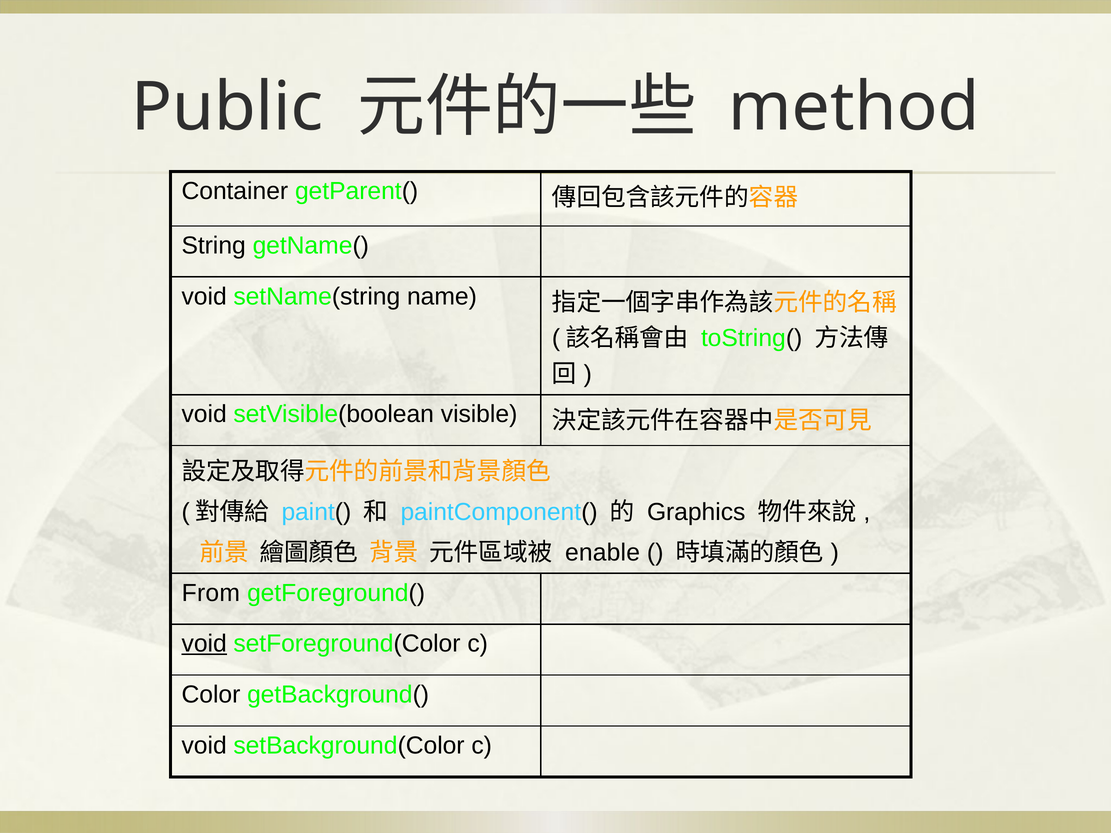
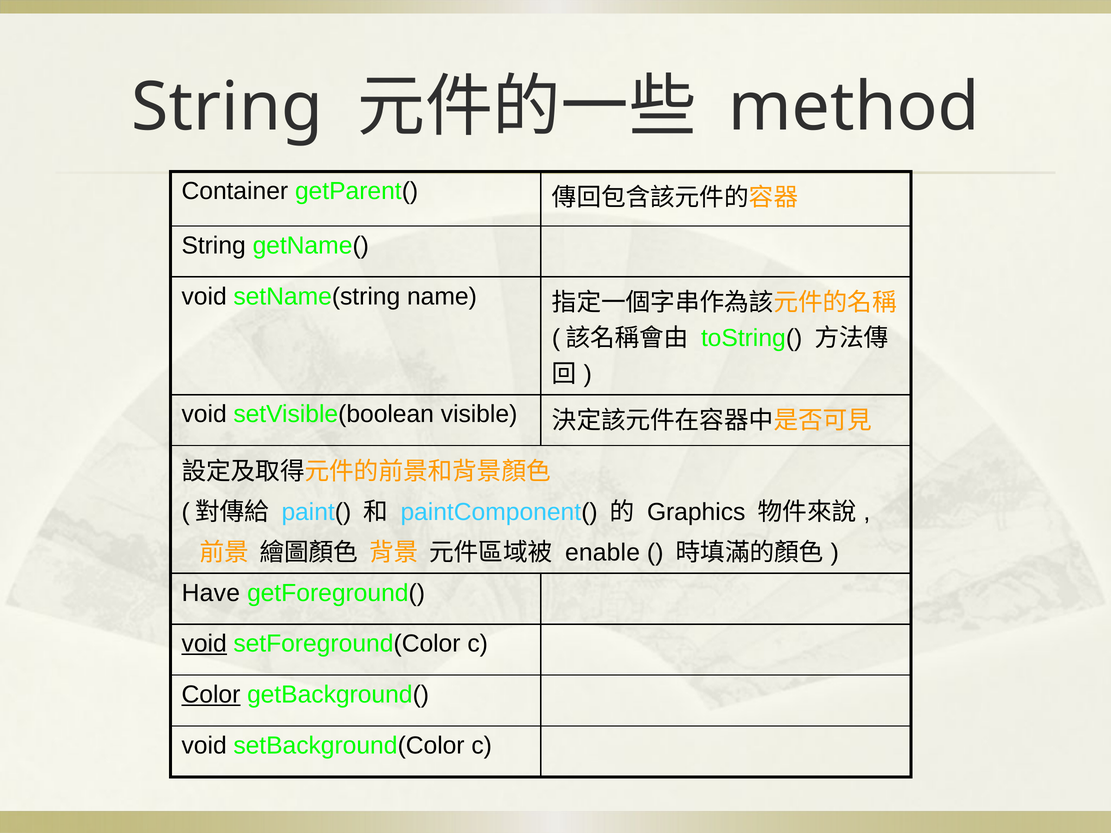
Public: Public -> String (227, 108)
From: From -> Have (211, 593)
Color underline: none -> present (211, 695)
